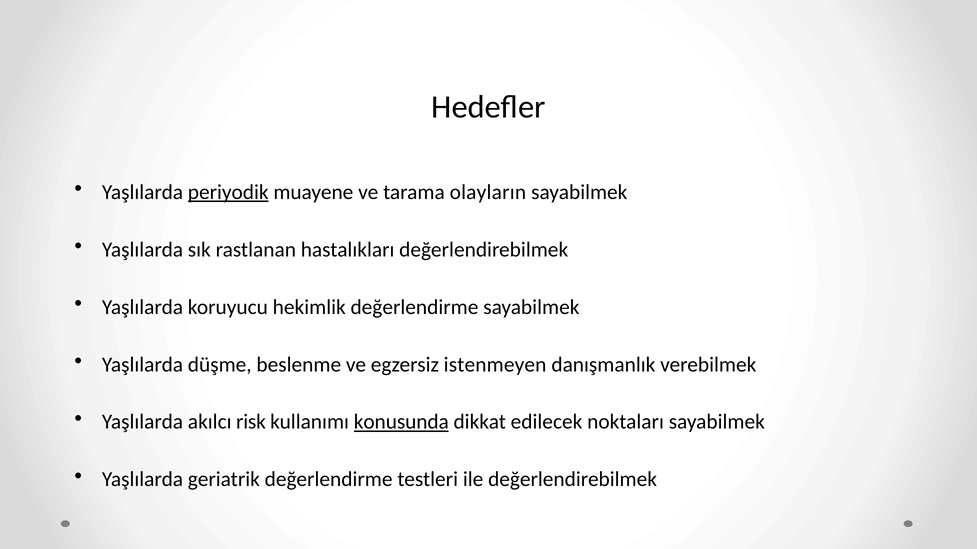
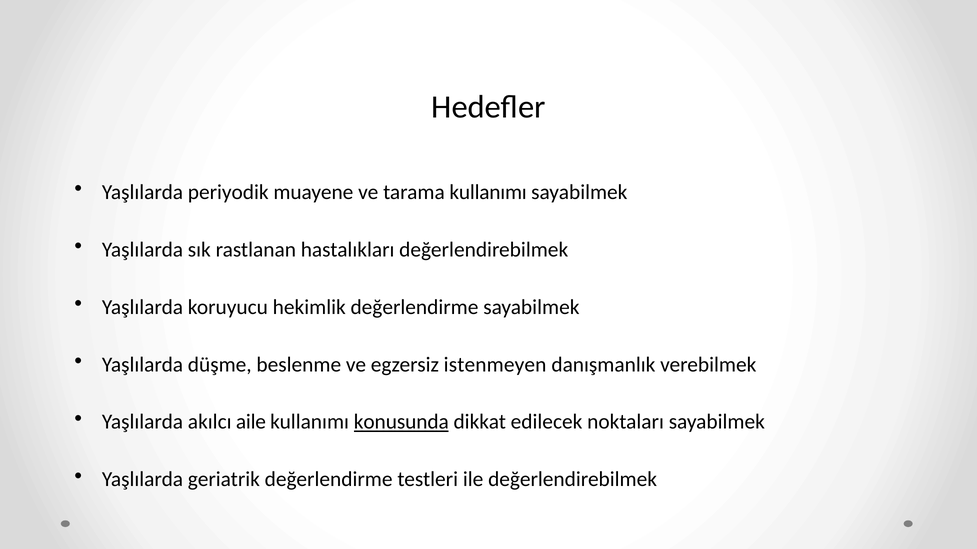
periyodik underline: present -> none (228, 192)
tarama olayların: olayların -> kullanımı (488, 192)
risk: risk -> aile (251, 422)
